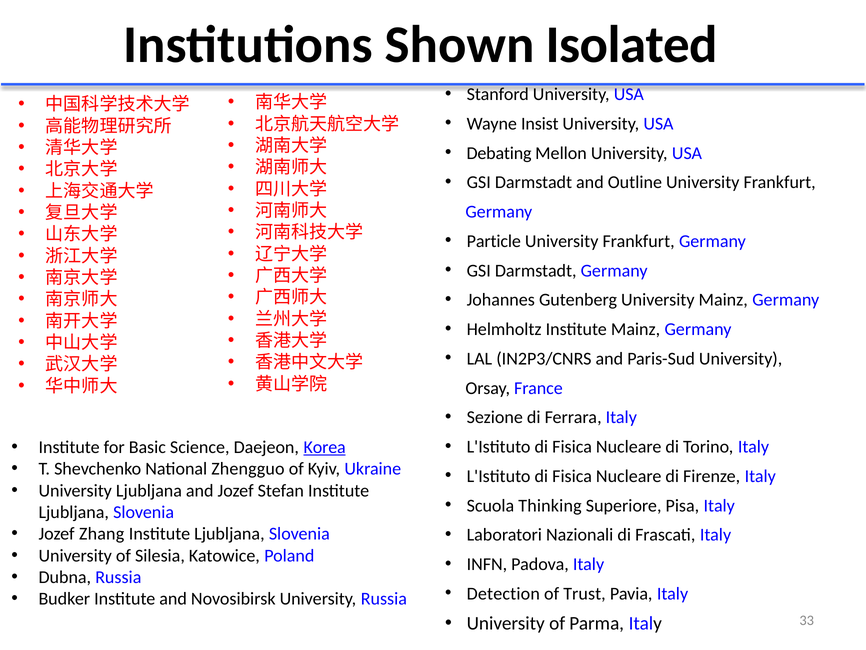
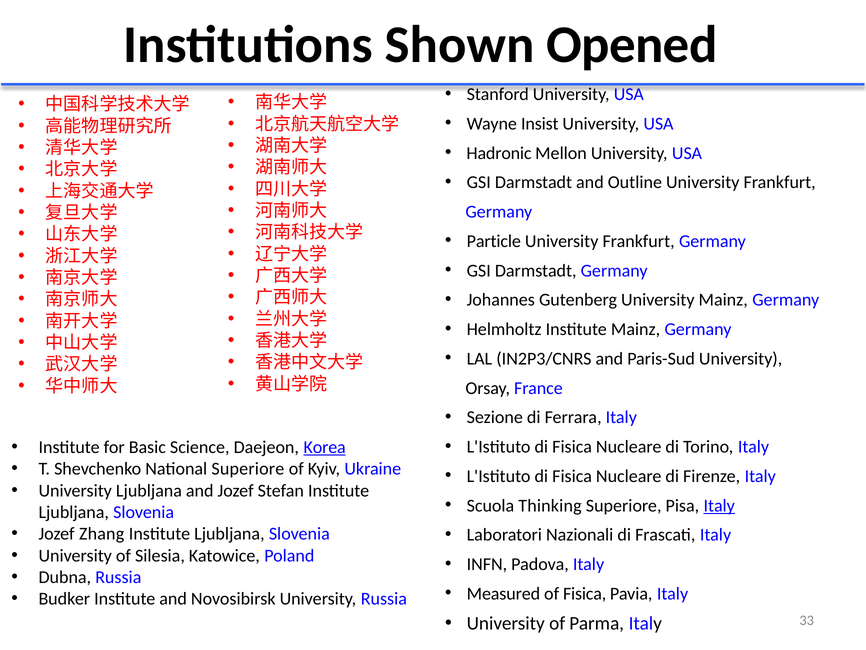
Isolated: Isolated -> Opened (632, 45)
Debating: Debating -> Hadronic (499, 153)
National Zhengguo: Zhengguo -> Superiore (248, 469)
Italy underline: none -> present (719, 505)
Detection: Detection -> Measured (503, 593)
of Trust: Trust -> Fisica (585, 593)
